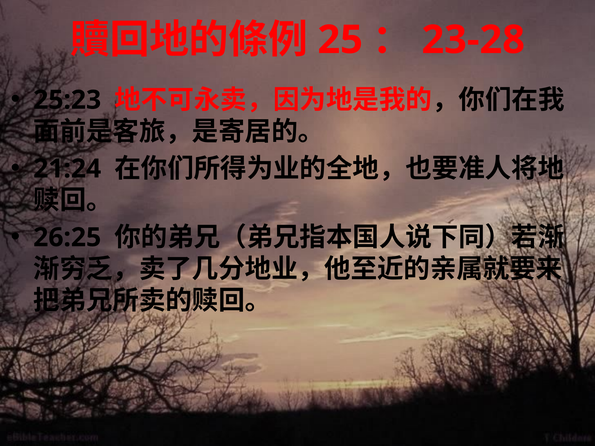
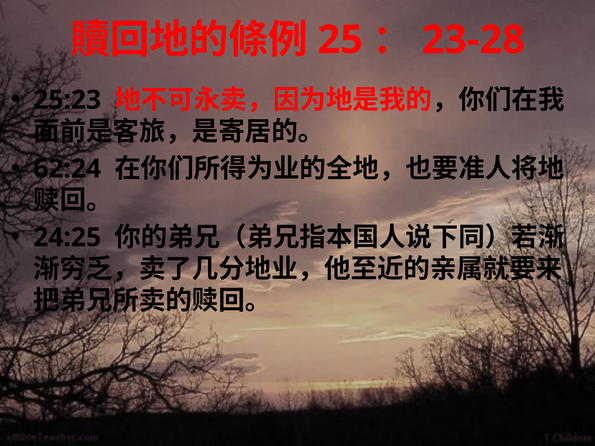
21:24: 21:24 -> 62:24 (67, 169)
26:25: 26:25 -> 24:25 (67, 238)
